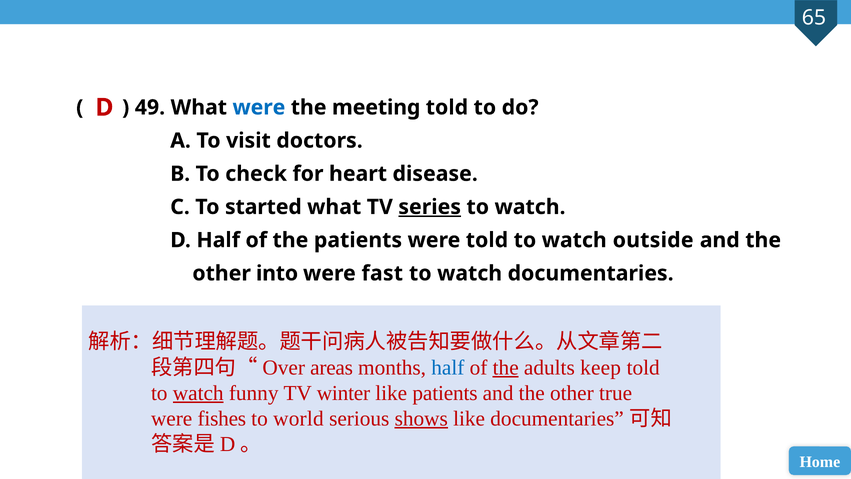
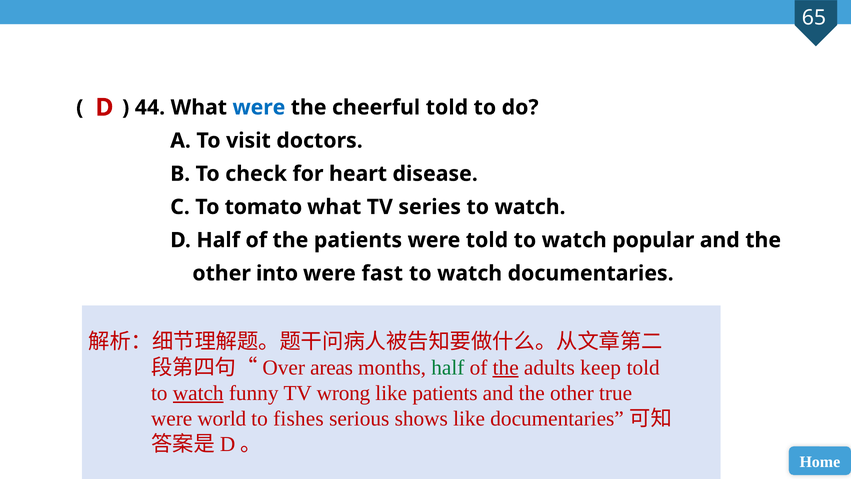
49: 49 -> 44 (150, 107)
meeting: meeting -> cheerful (376, 107)
started: started -> tomato (263, 207)
series underline: present -> none (430, 207)
outside: outside -> popular (653, 240)
half colour: blue -> green (448, 367)
winter: winter -> wrong (343, 393)
fishes: fishes -> world (222, 418)
world: world -> fishes (298, 418)
shows underline: present -> none (421, 418)
